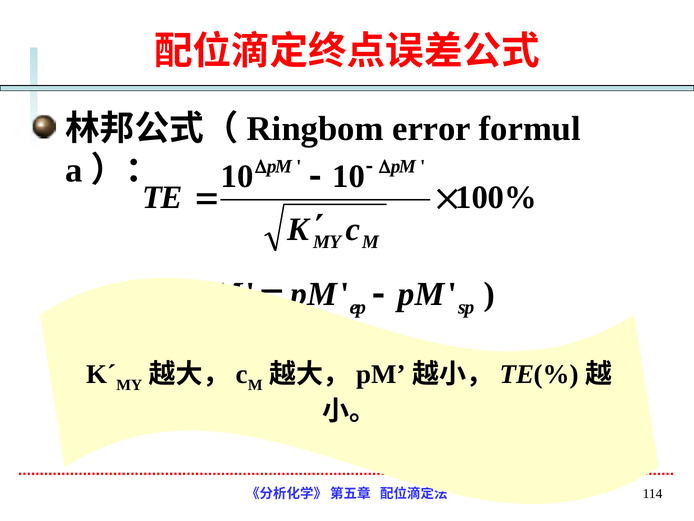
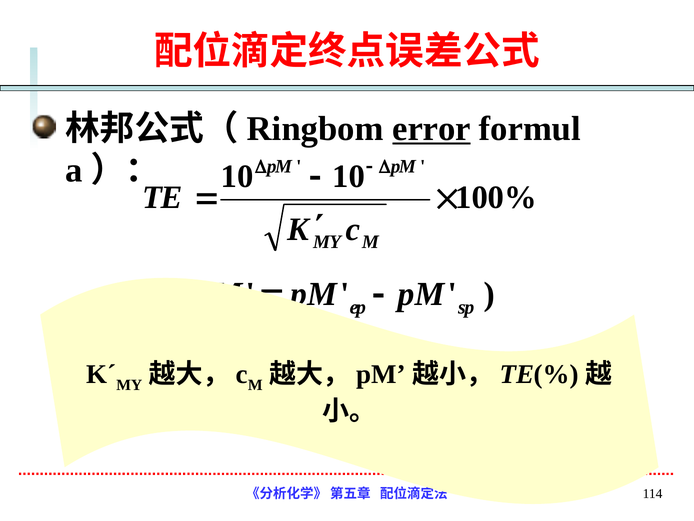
error underline: none -> present (432, 129)
